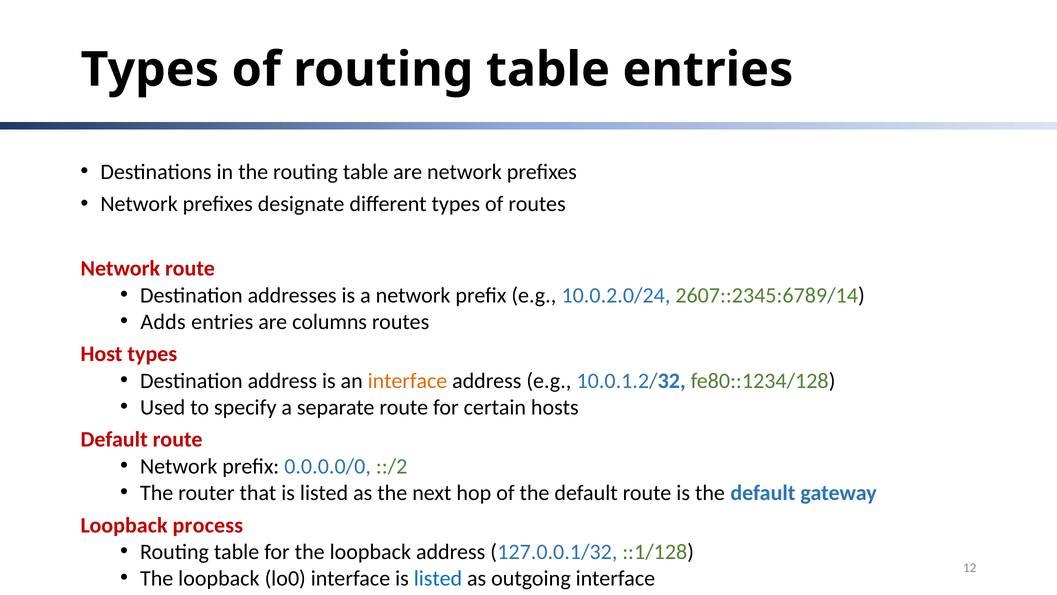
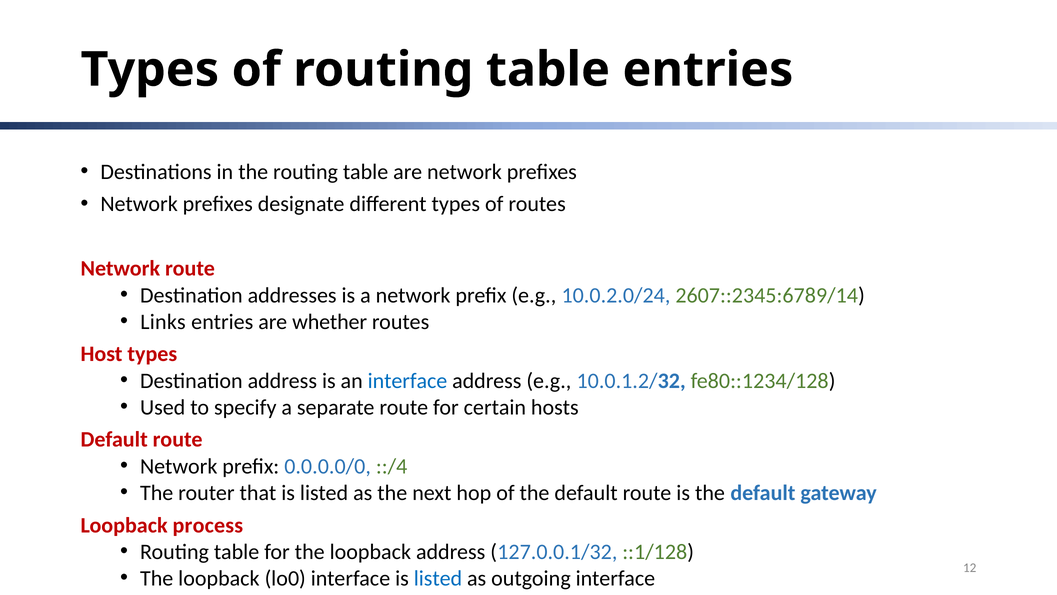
Adds: Adds -> Links (163, 322)
columns: columns -> whether (330, 322)
interface colour: orange -> blue (407, 381)
::/2: ::/2 -> ::/4 (392, 466)
